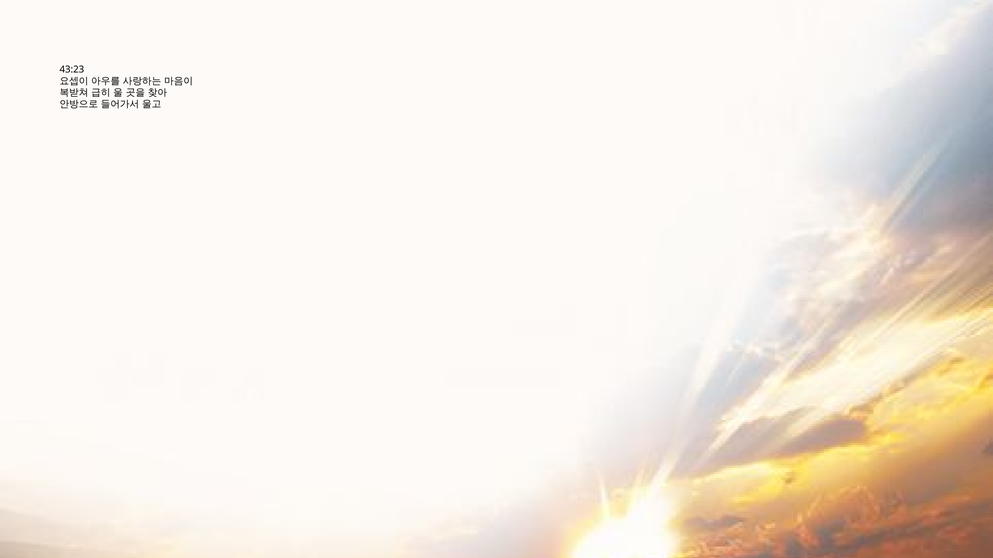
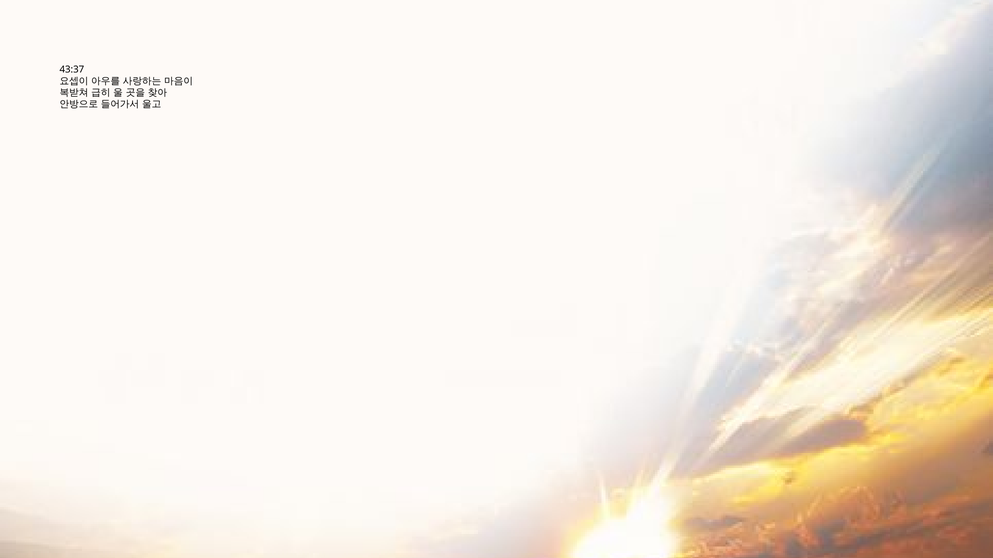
43:23: 43:23 -> 43:37 (72, 70)
